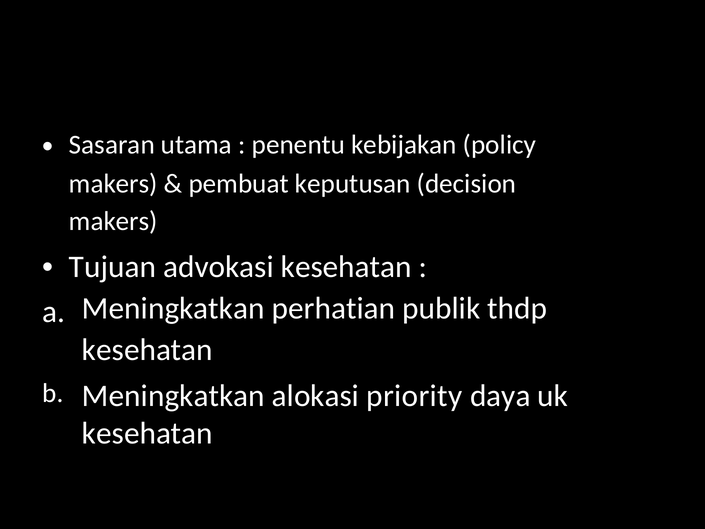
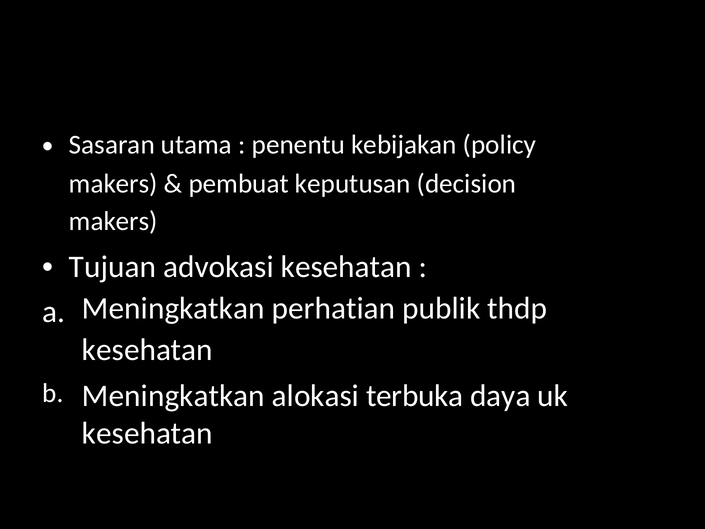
priority: priority -> terbuka (415, 396)
